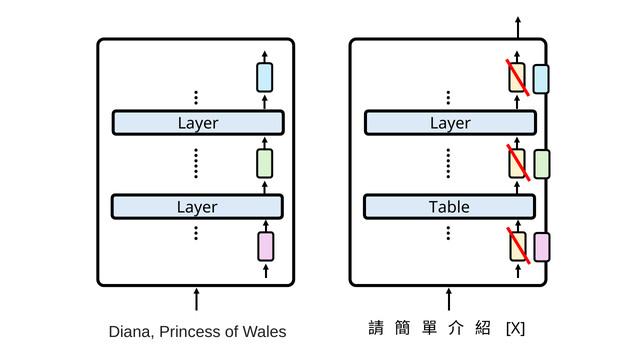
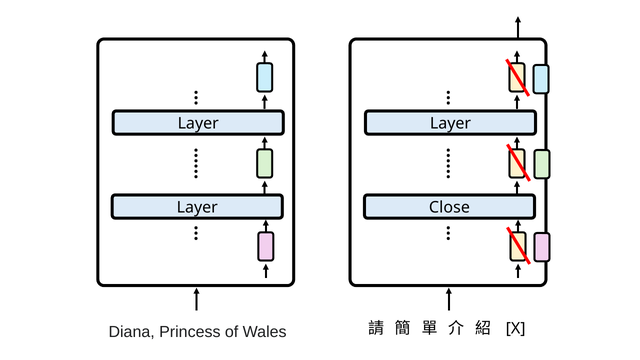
Table: Table -> Close (449, 208)
